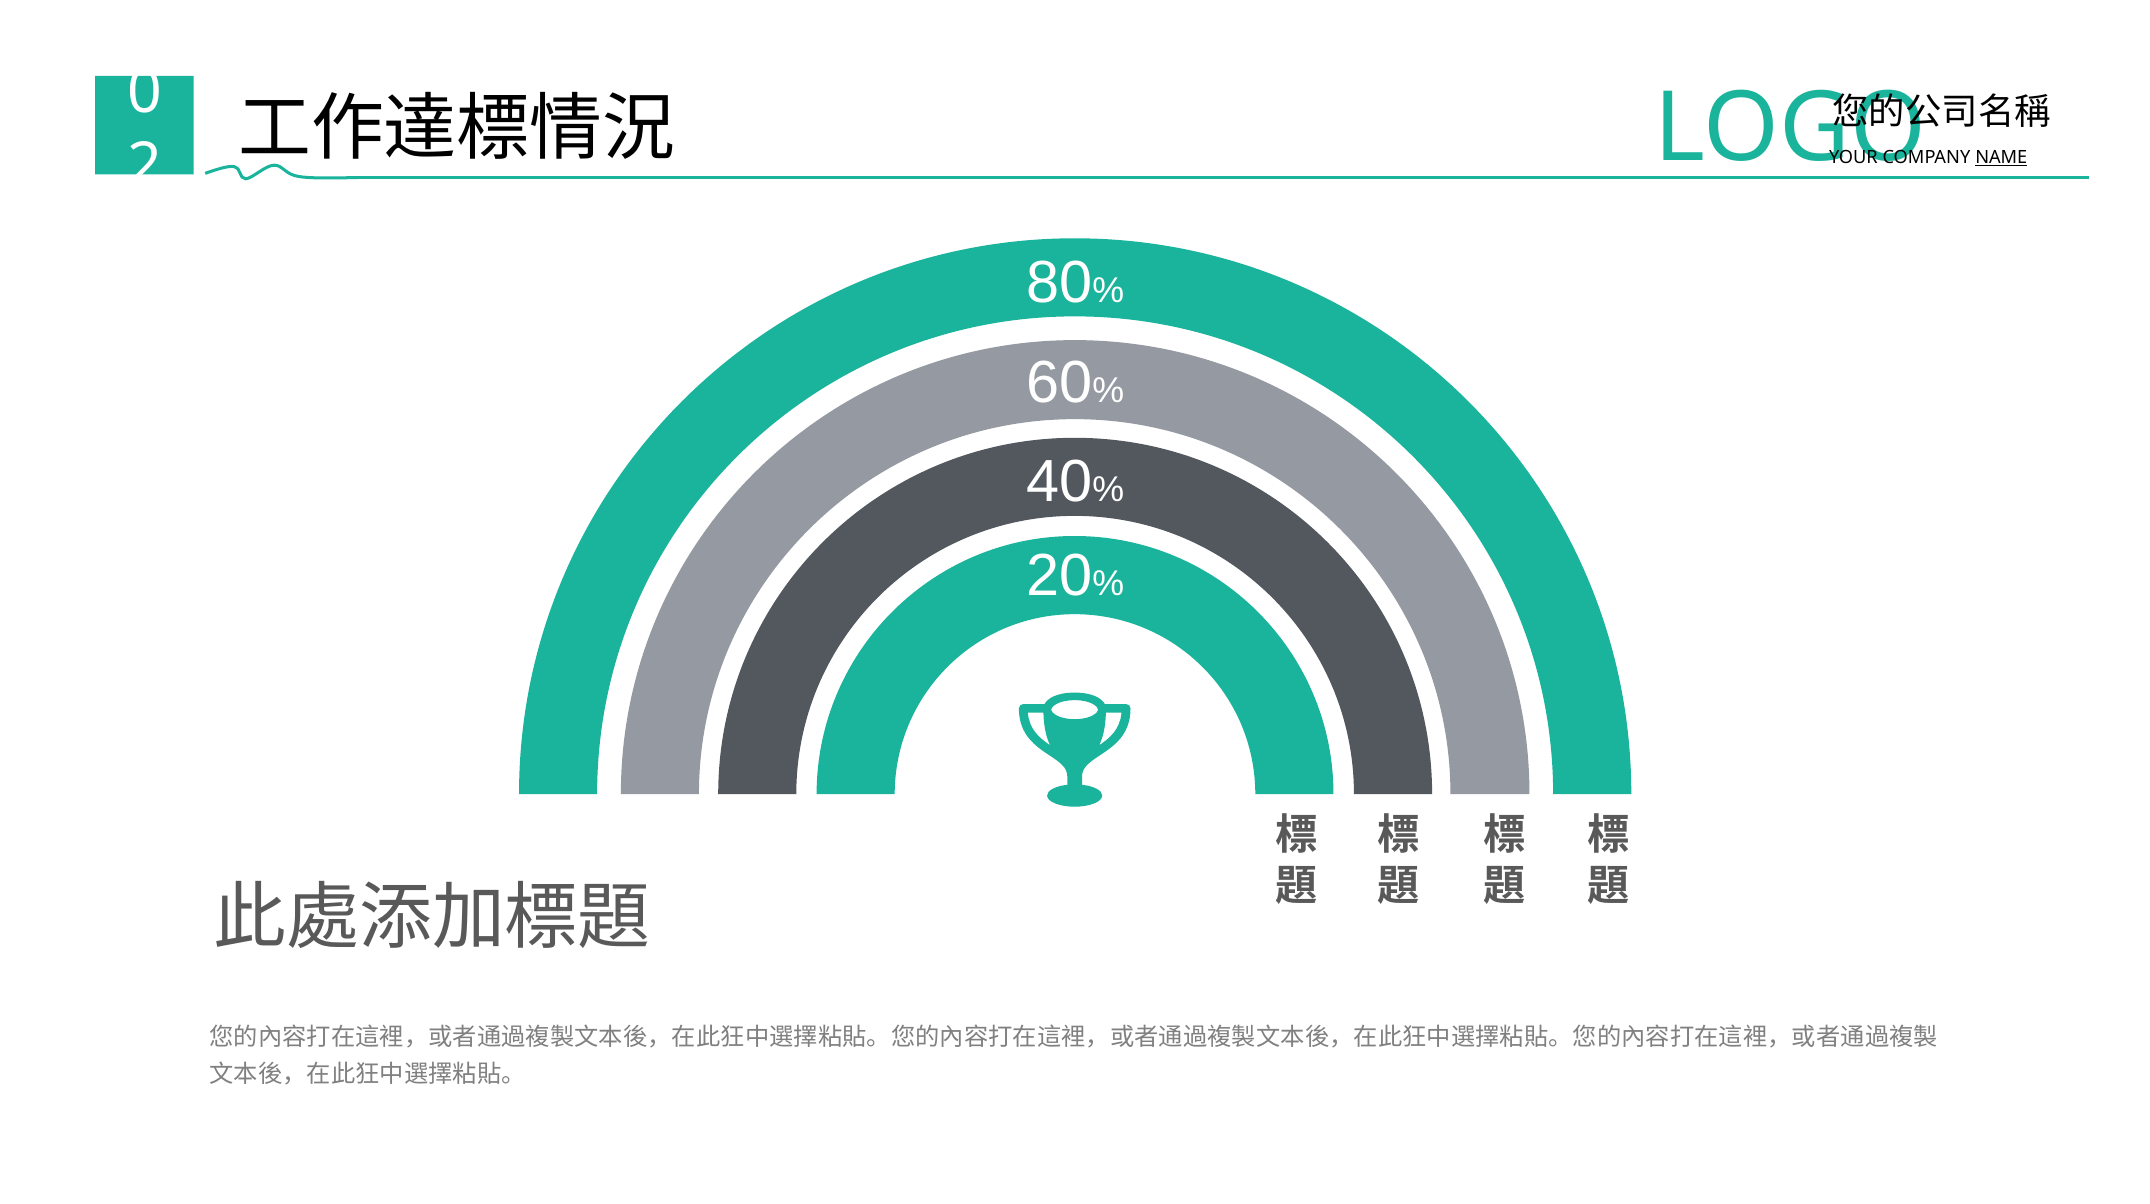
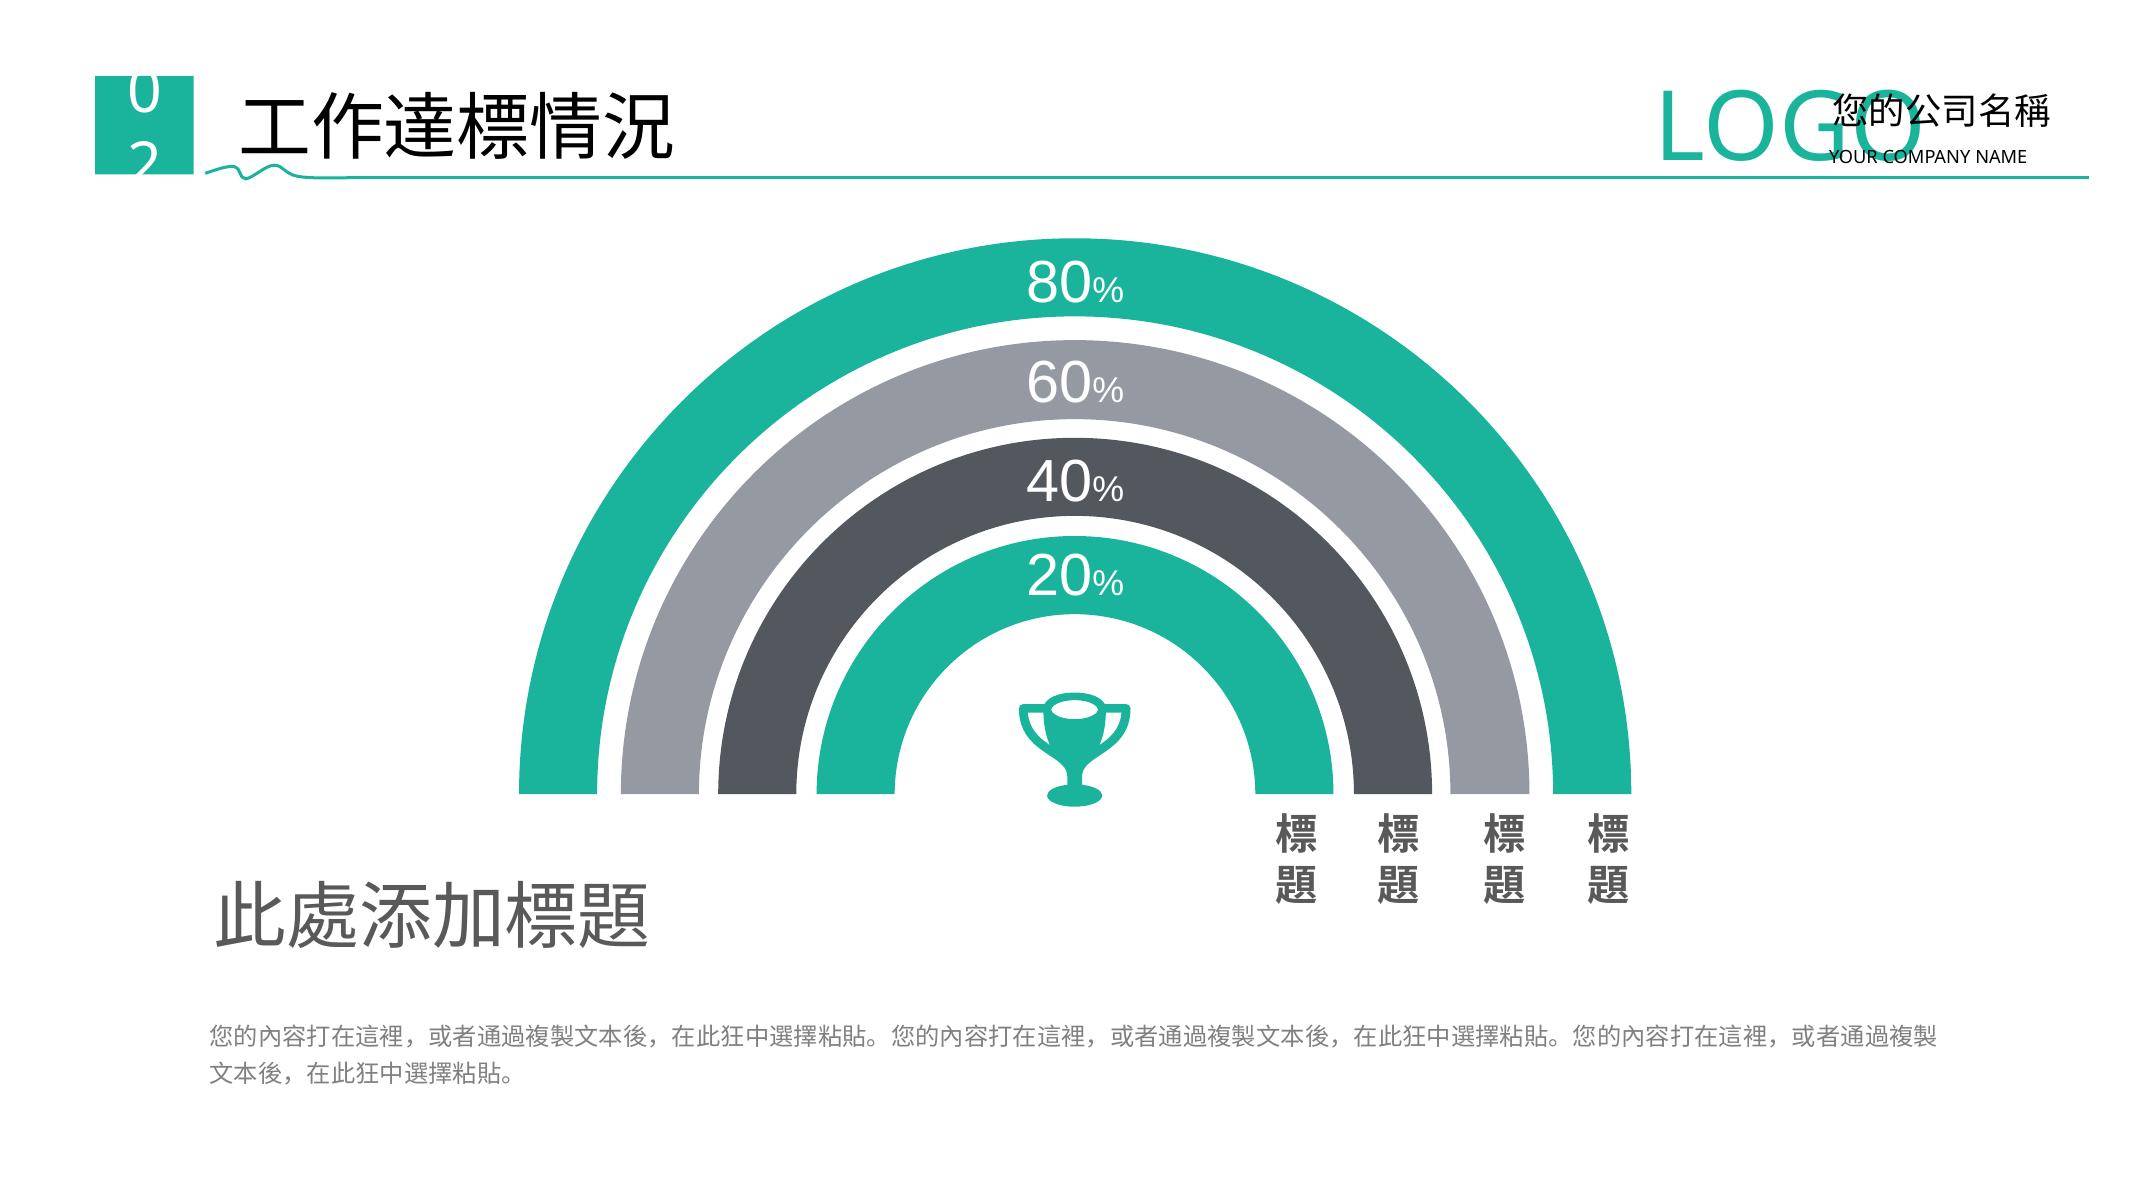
NAME underline: present -> none (2001, 158)
